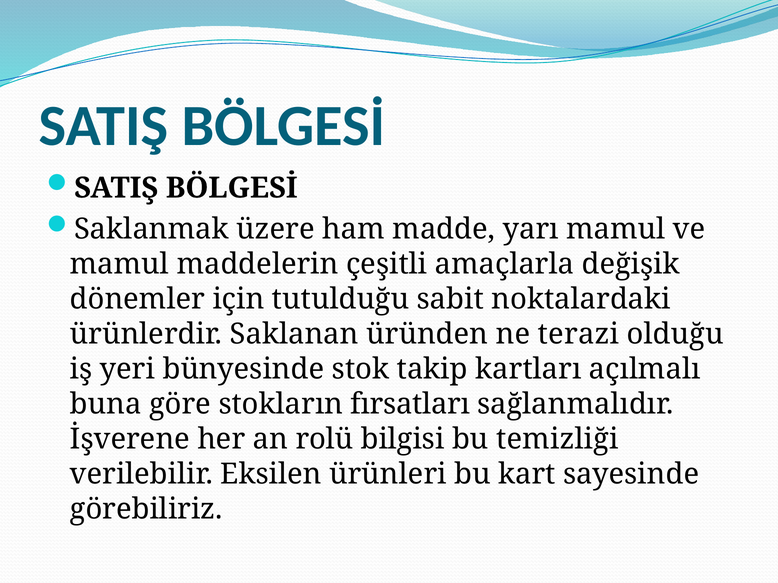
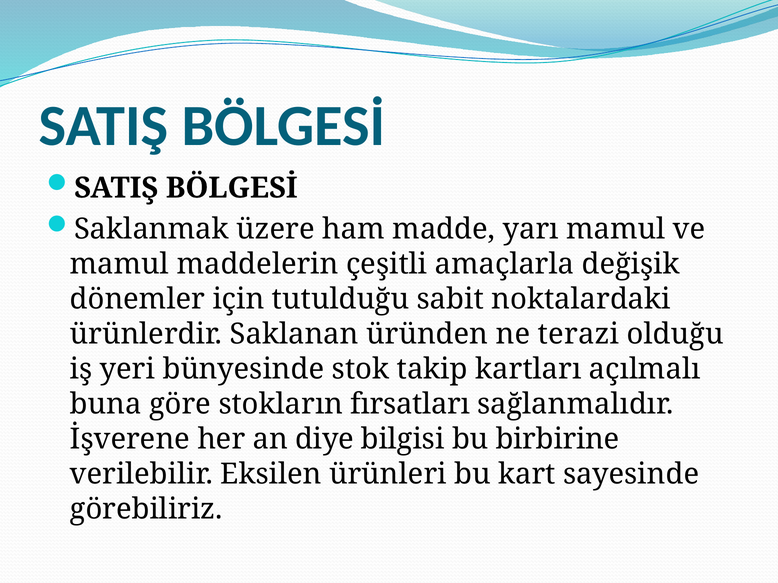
rolü: rolü -> diye (325, 439)
temizliği: temizliği -> birbirine (558, 439)
